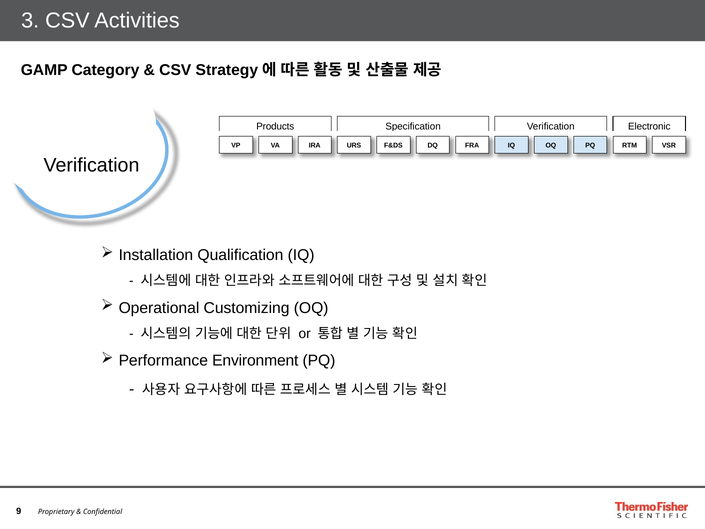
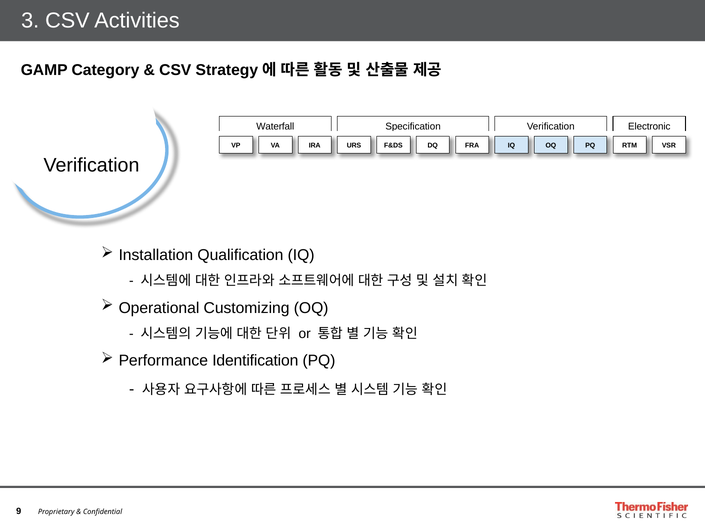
Products: Products -> Waterfall (275, 126)
Environment: Environment -> Identification (255, 361)
